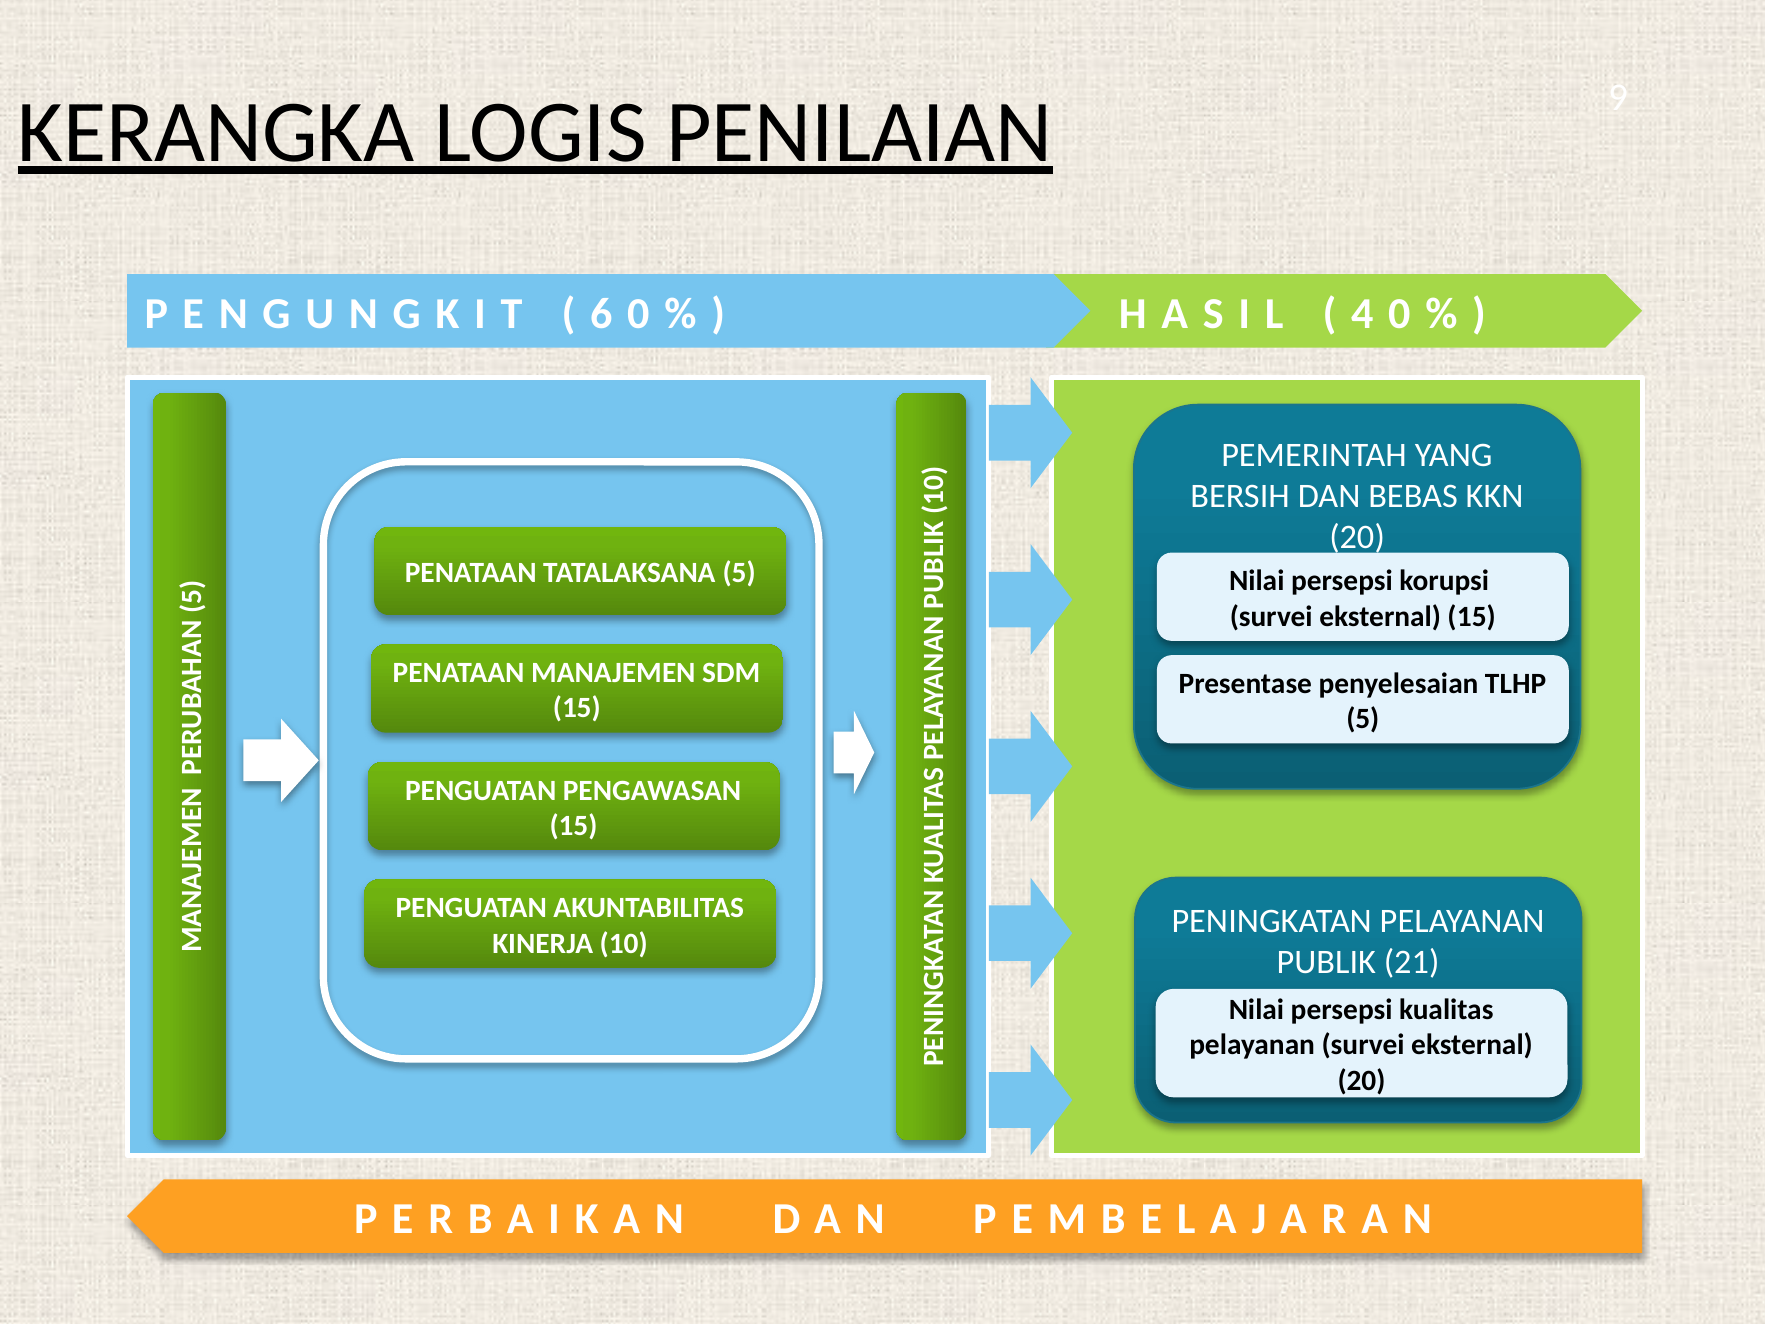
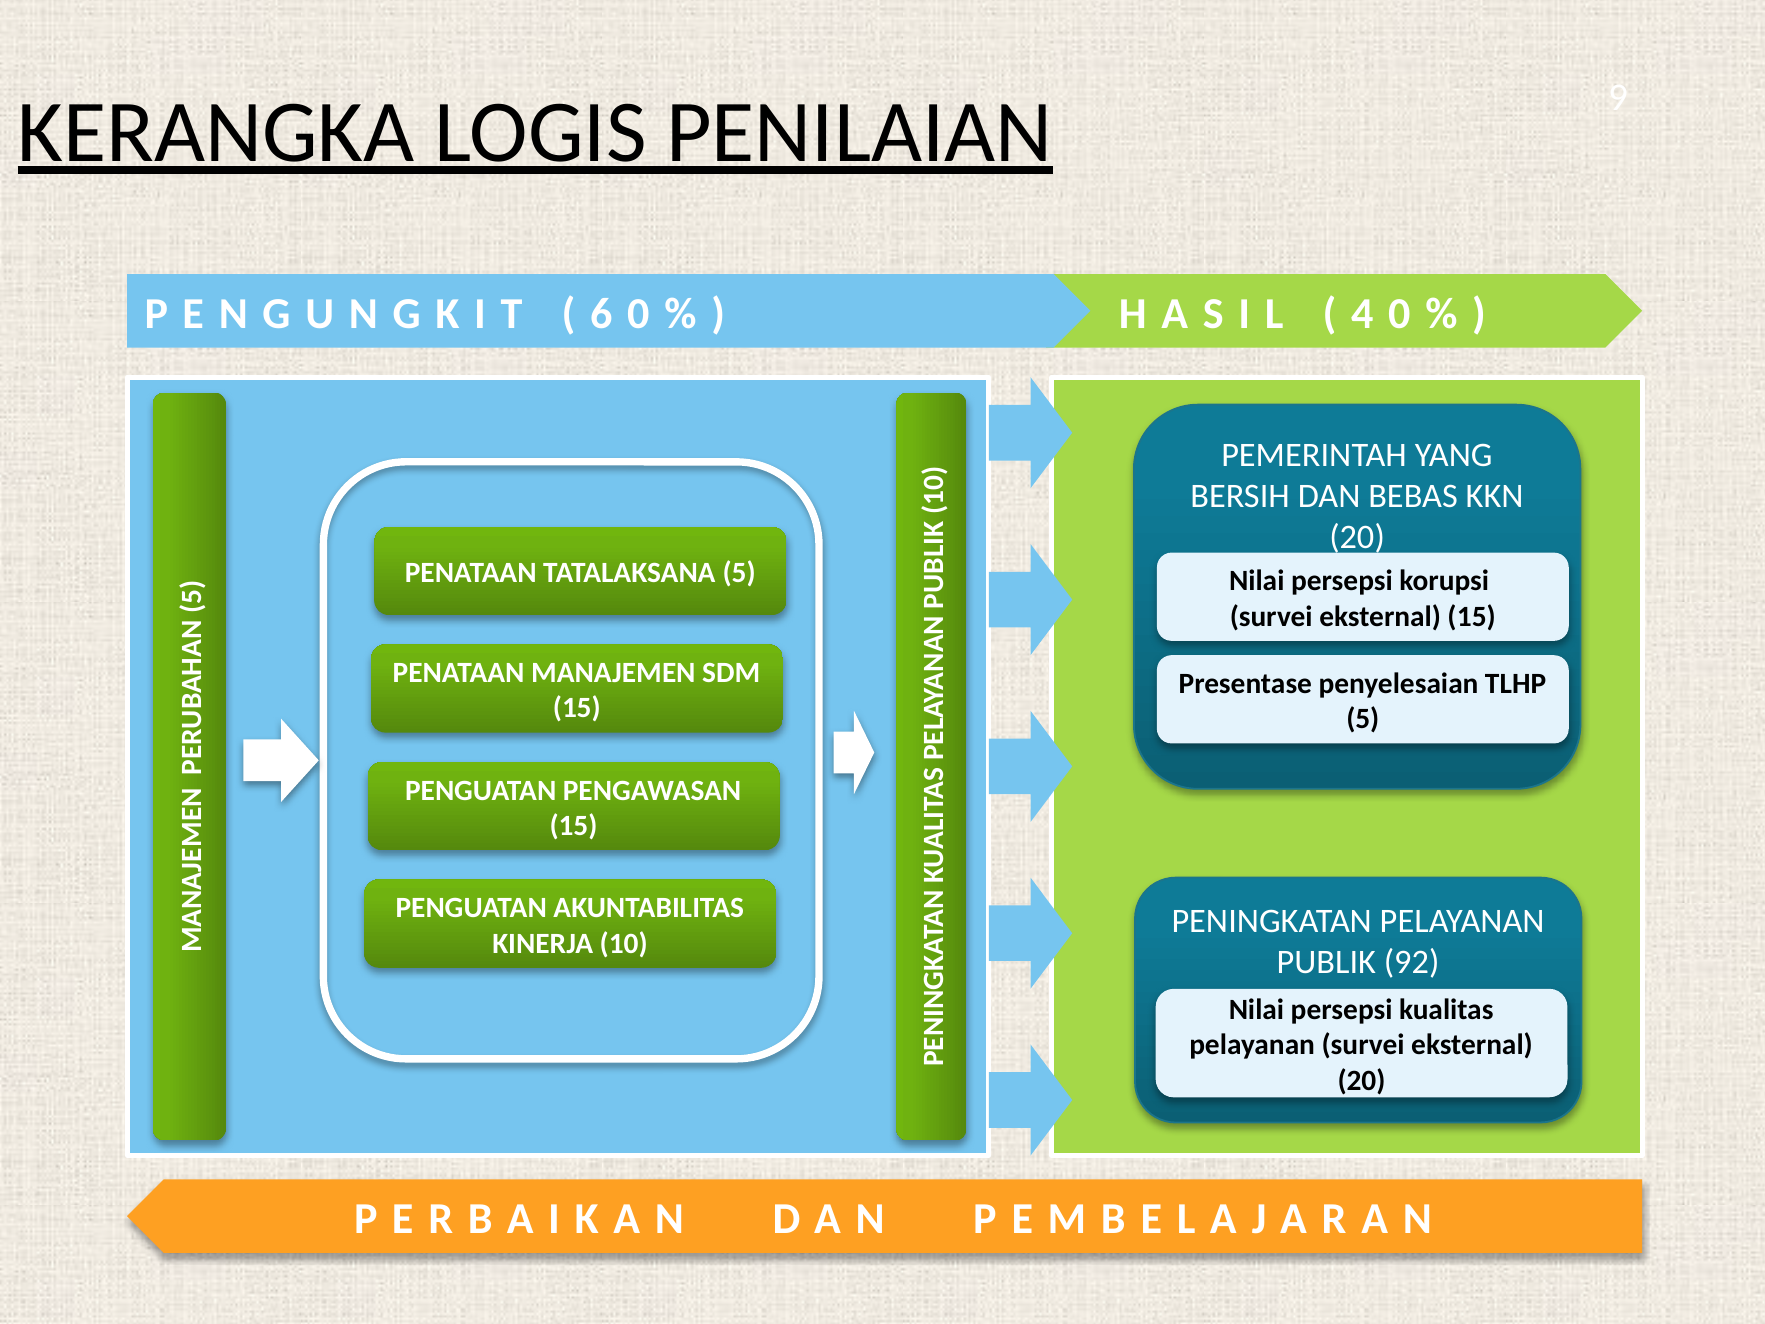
21: 21 -> 92 (1412, 962)
